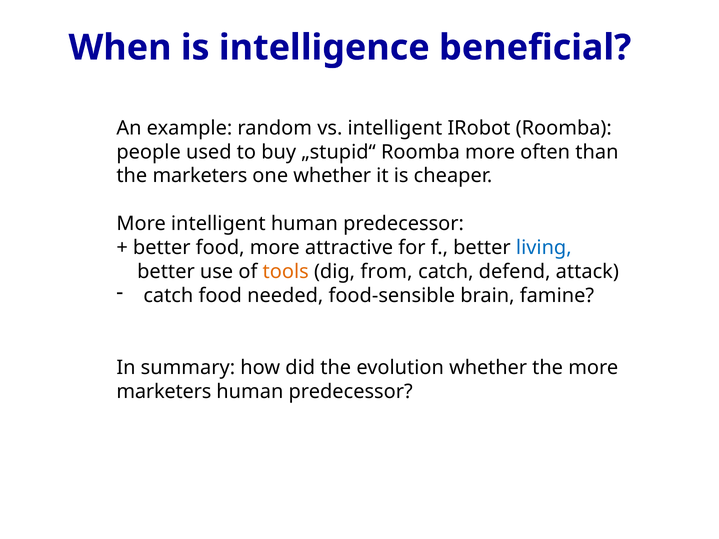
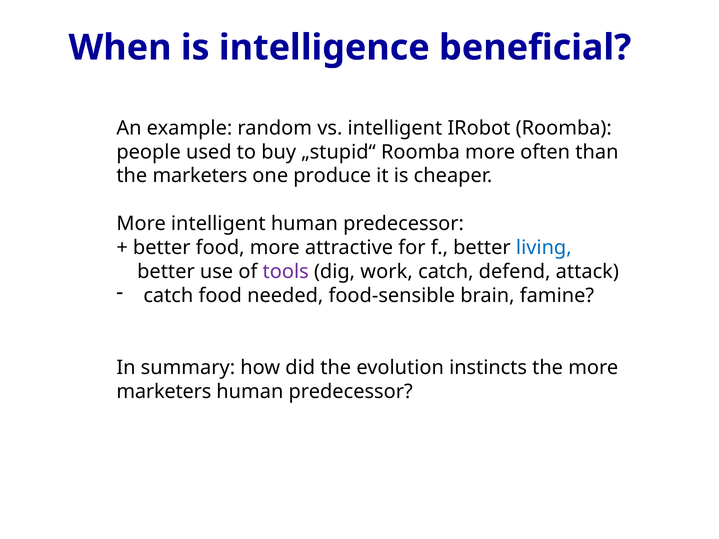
one whether: whether -> produce (332, 176)
tools colour: orange -> purple (286, 272)
from: from -> work (387, 272)
evolution whether: whether -> instincts (488, 368)
